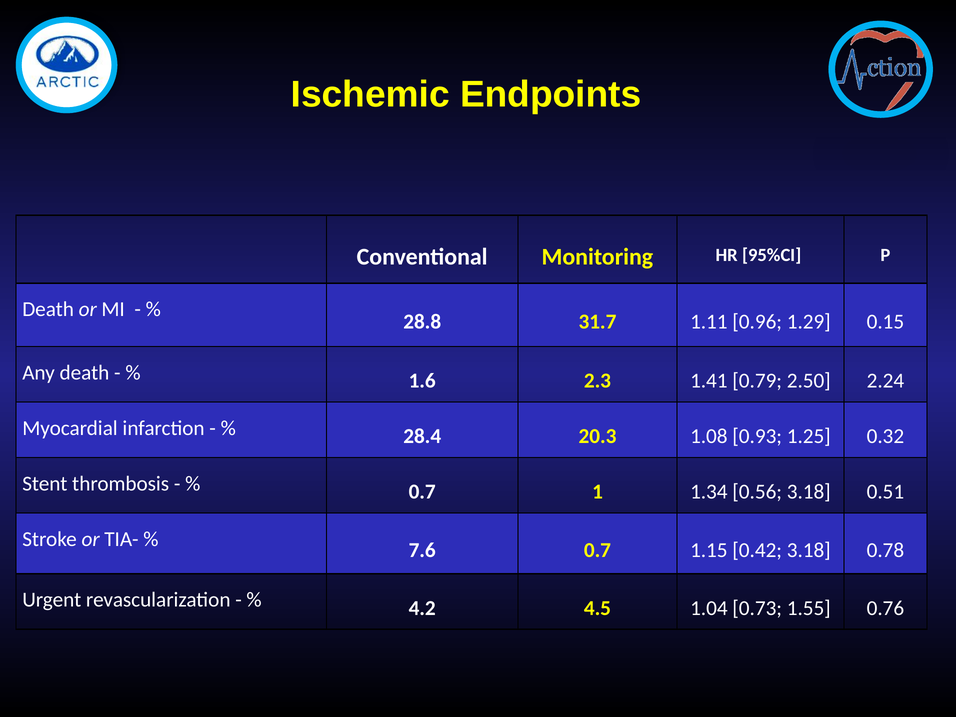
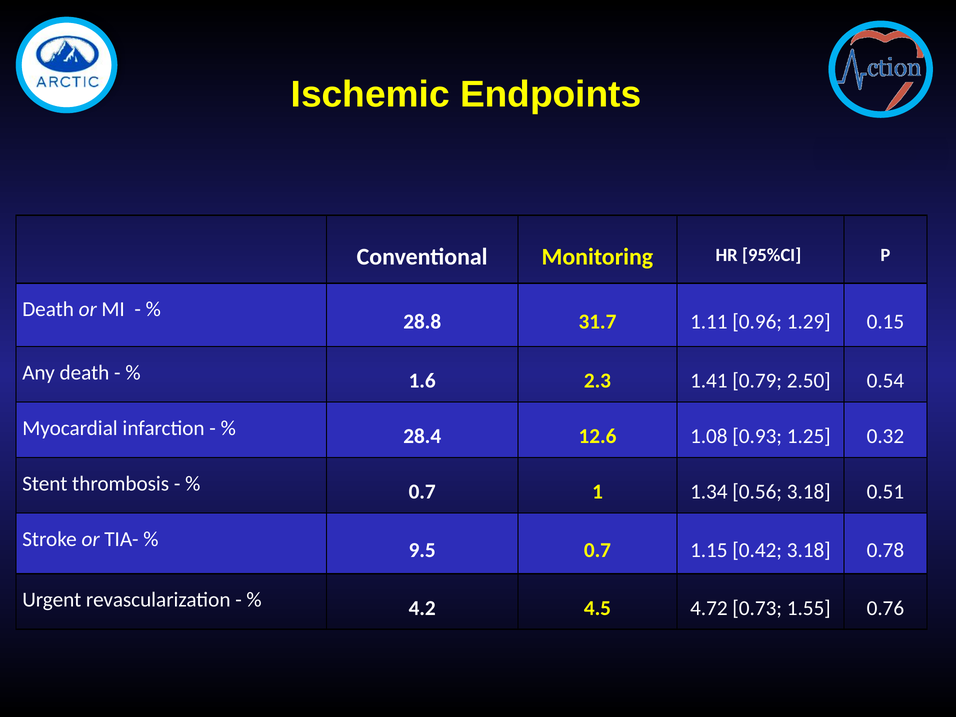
2.24: 2.24 -> 0.54 (885, 381)
20.3: 20.3 -> 12.6 (598, 436)
7.6: 7.6 -> 9.5 (422, 550)
1.04: 1.04 -> 4.72 (709, 608)
